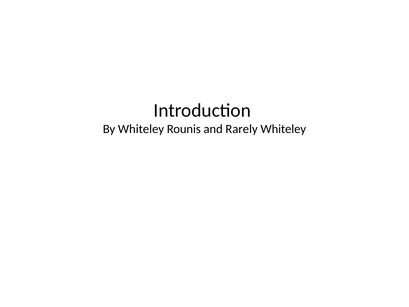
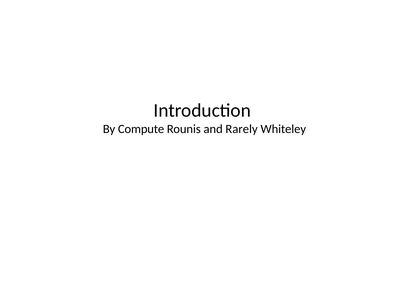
By Whiteley: Whiteley -> Compute (141, 129)
